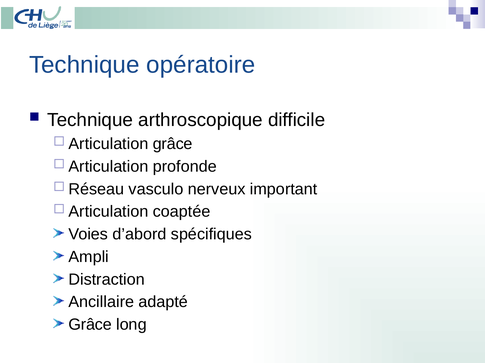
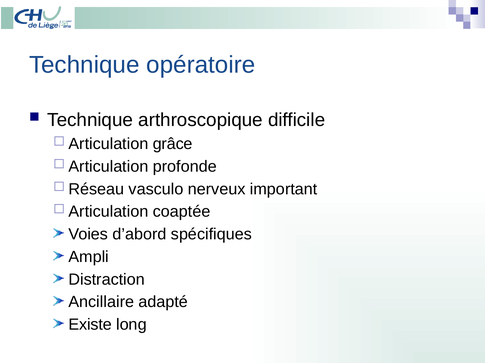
Grâce: Grâce -> Existe (90, 325)
